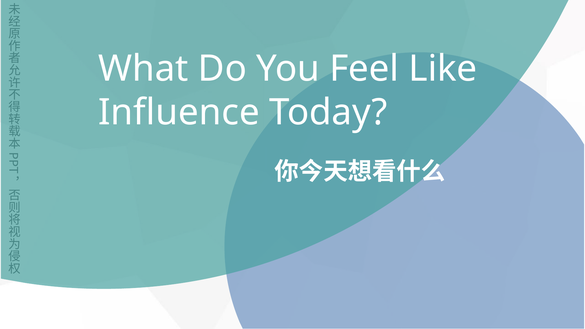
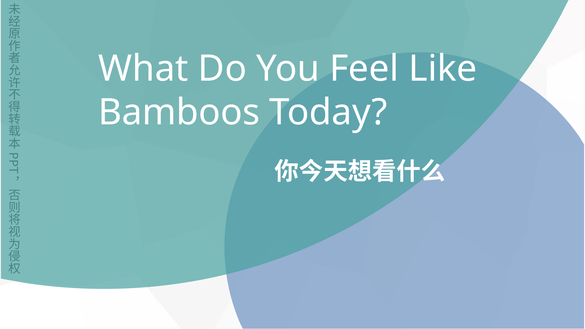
Influence: Influence -> Bamboos (179, 113)
